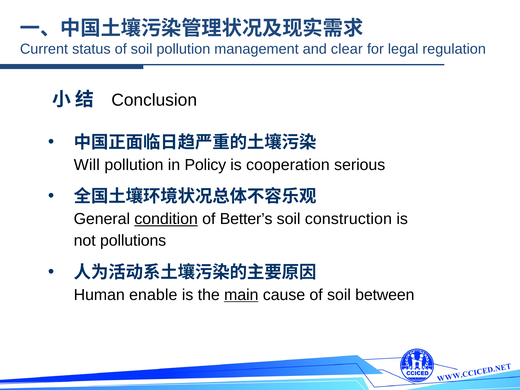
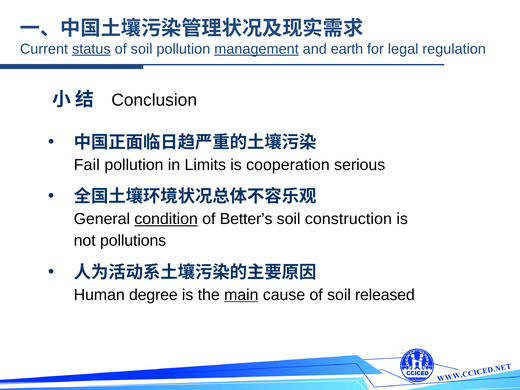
status underline: none -> present (91, 49)
management underline: none -> present (256, 49)
clear: clear -> earth (347, 49)
Will: Will -> Fail (87, 165)
Policy: Policy -> Limits (205, 165)
enable: enable -> degree (153, 295)
between: between -> released (385, 295)
